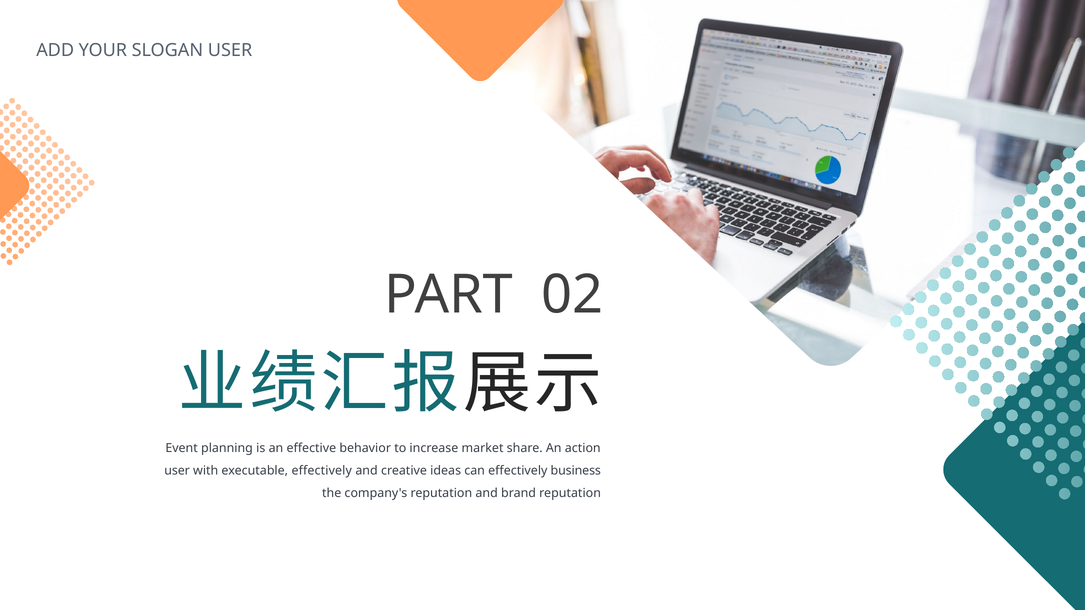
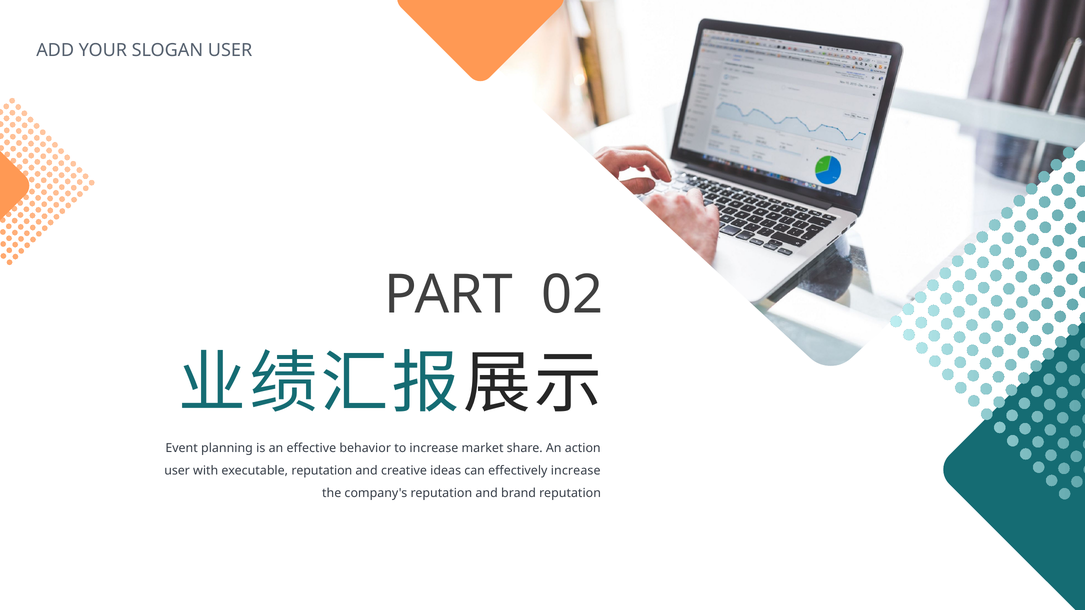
executable effectively: effectively -> reputation (322, 471)
effectively business: business -> increase (576, 471)
